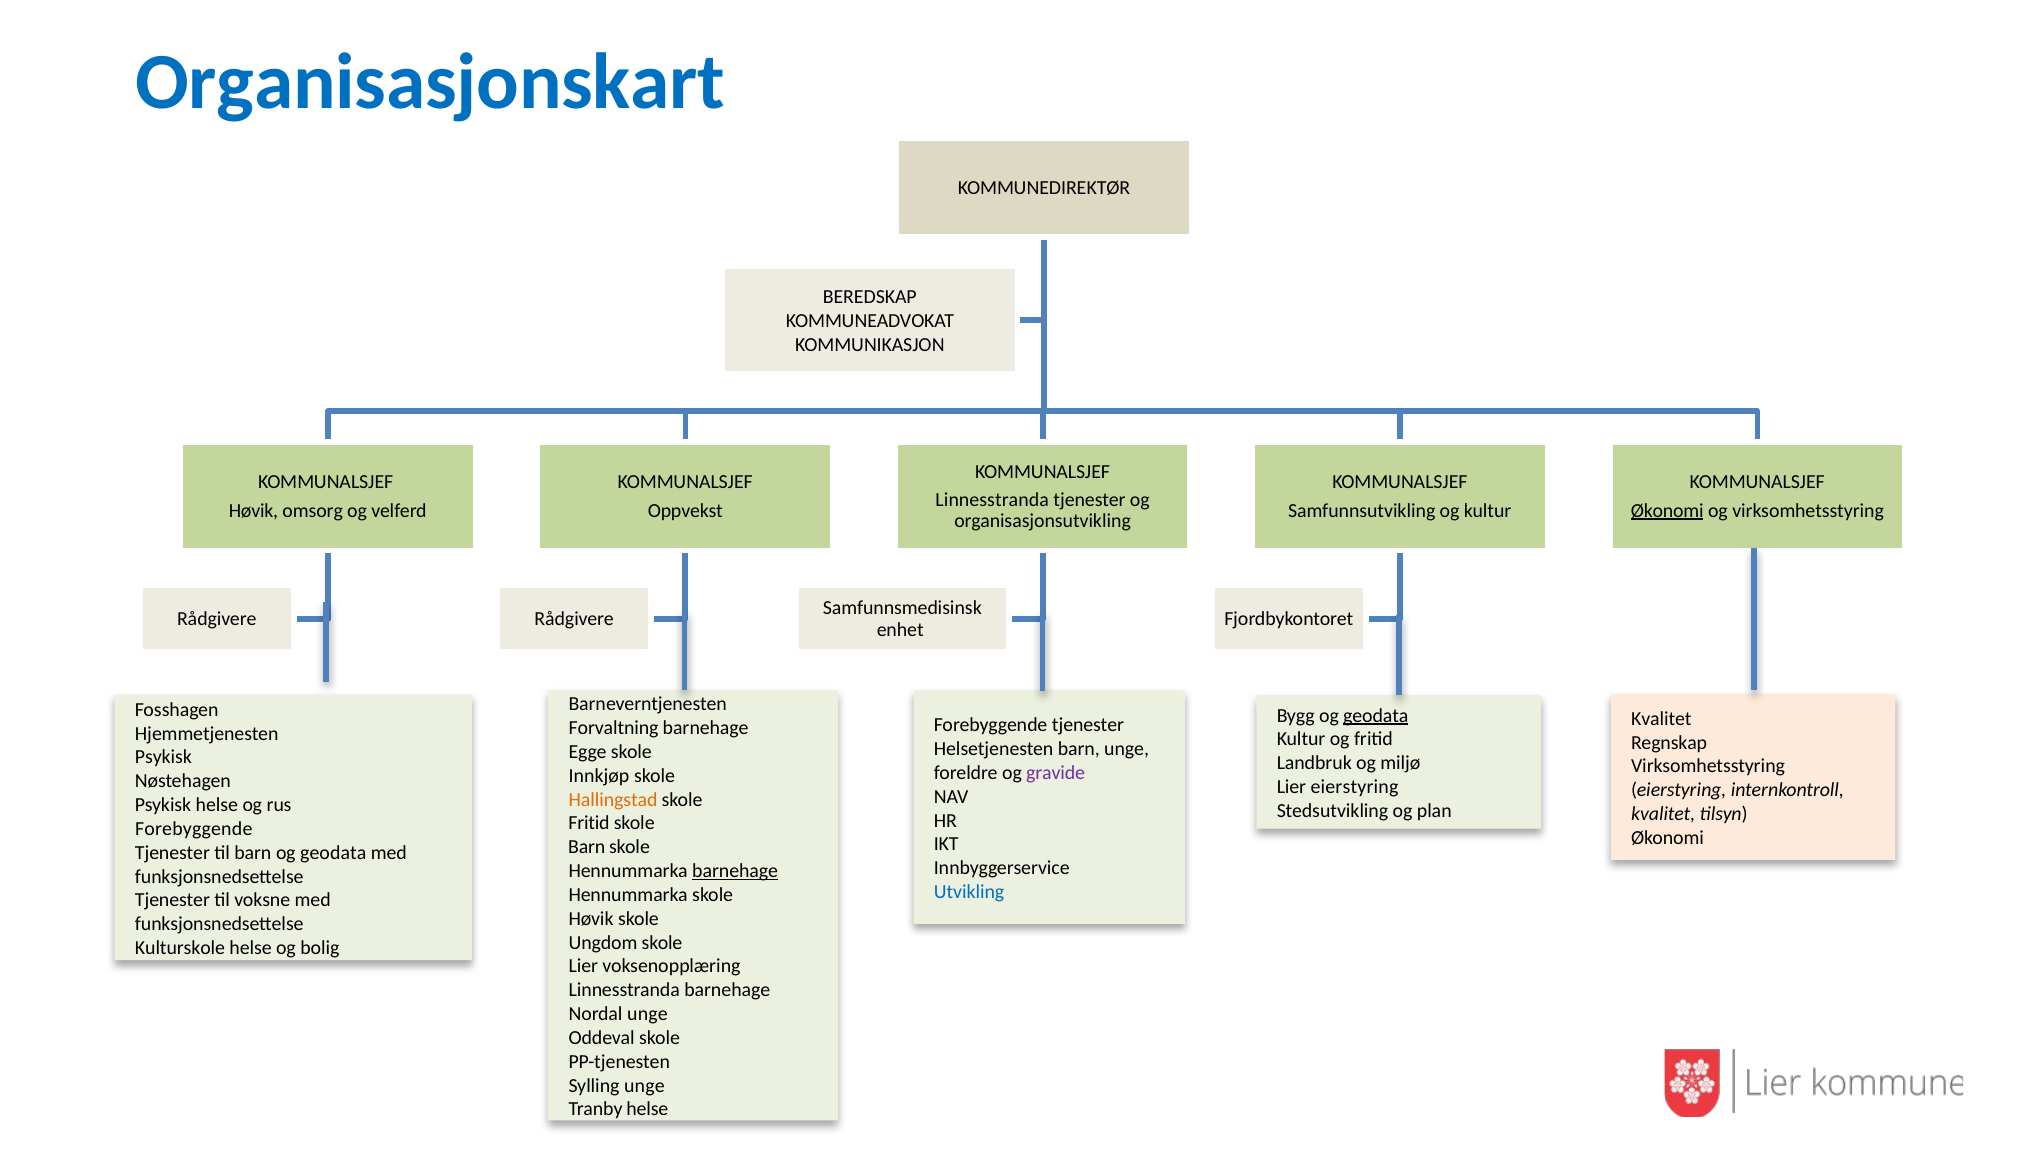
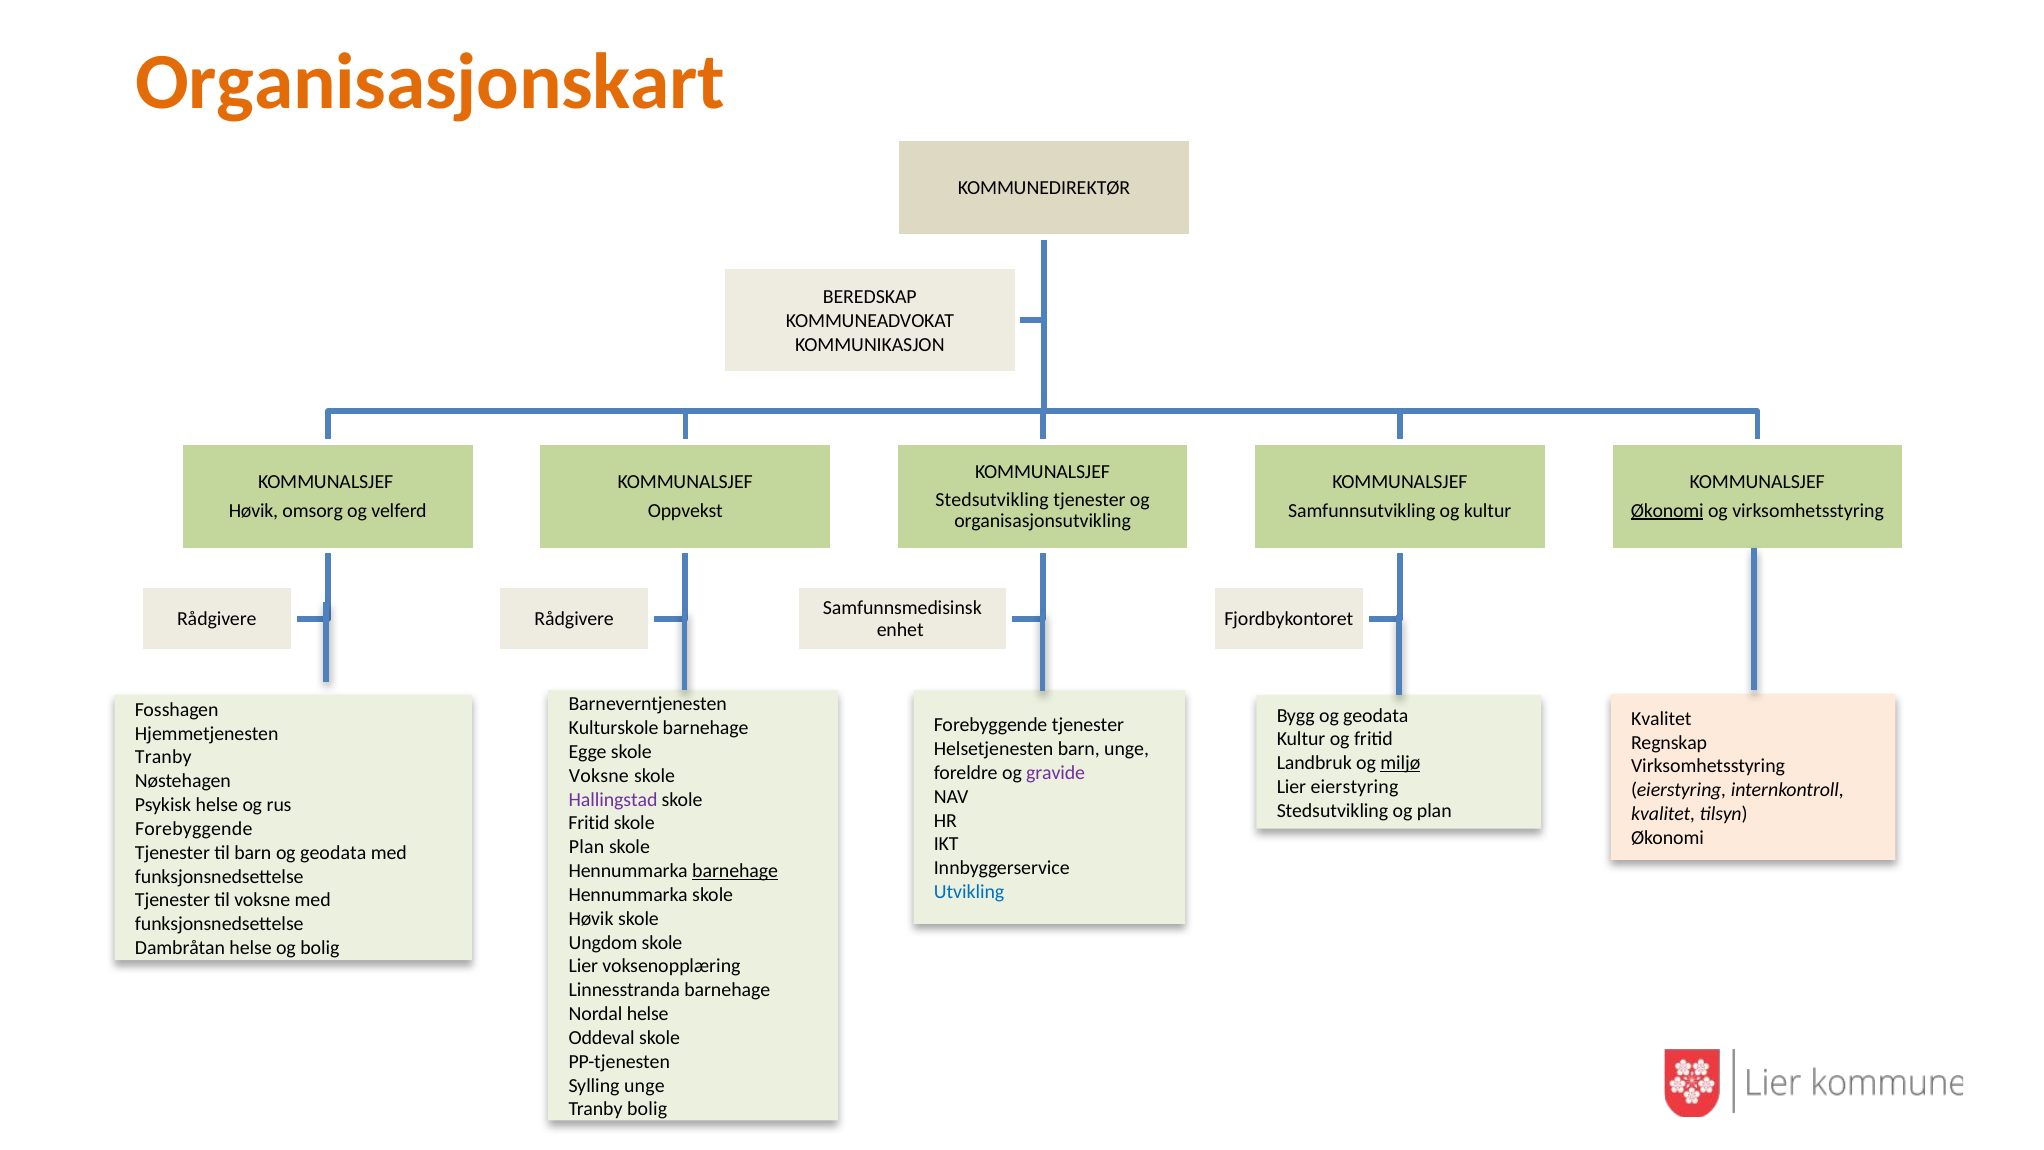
Organisasjonskart colour: blue -> orange (430, 82)
Linnesstranda: Linnesstranda -> Stedsutvikling (992, 500)
geodata underline: present -> none (1376, 715)
Forvaltning: Forvaltning -> Kulturskole (614, 728)
Psykisk: Psykisk -> Tranby (163, 757)
miljø underline: none -> present (1400, 763)
Innkjøp: Innkjøp -> Voksne (599, 776)
Hallingstad colour: orange -> purple (613, 799)
Barn: Barn -> Plan (587, 847)
Kulturskole: Kulturskole -> Dambråtan (180, 948)
Nordal unge: unge -> helse (648, 1014)
Tranby helse: helse -> bolig (647, 1109)
